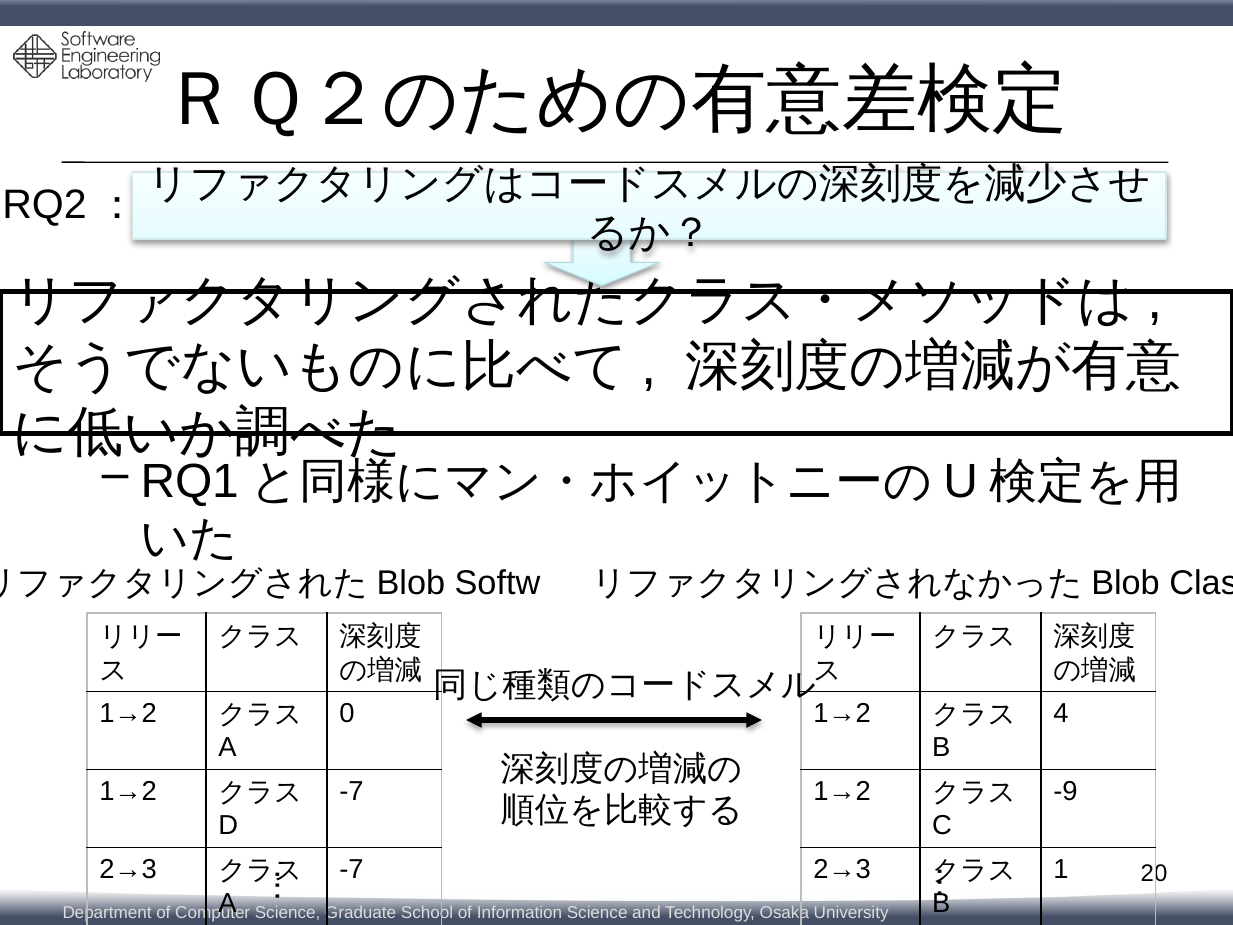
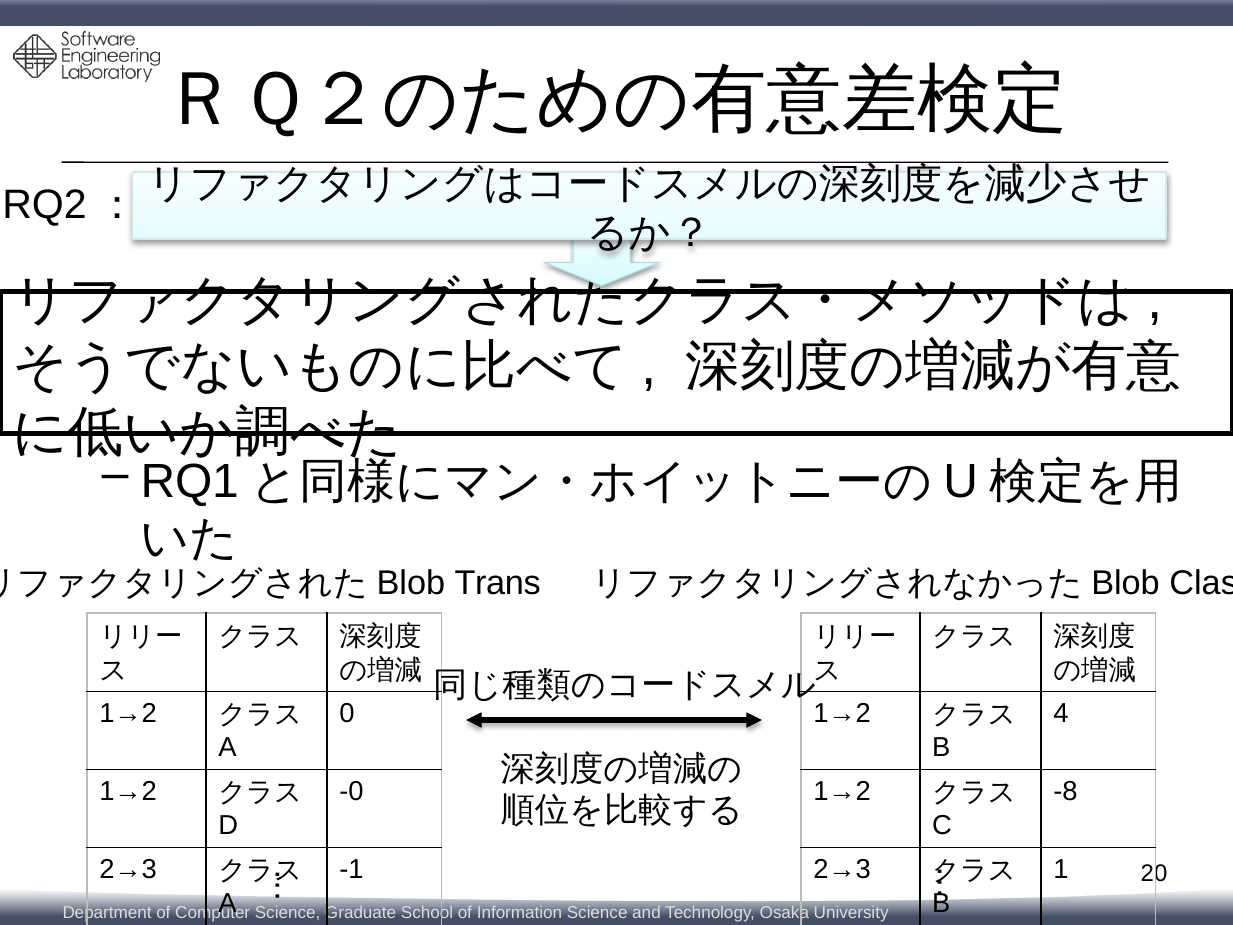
Softw: Softw -> Trans (498, 583)
-7: -7 -> -0 (352, 791)
-9: -9 -> -8 (1065, 791)
-7: -7 -> -1 (352, 869)
